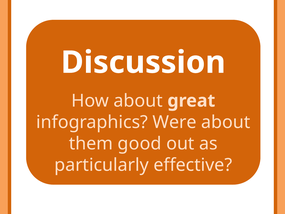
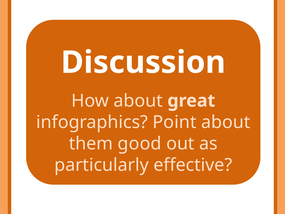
Were: Were -> Point (174, 122)
